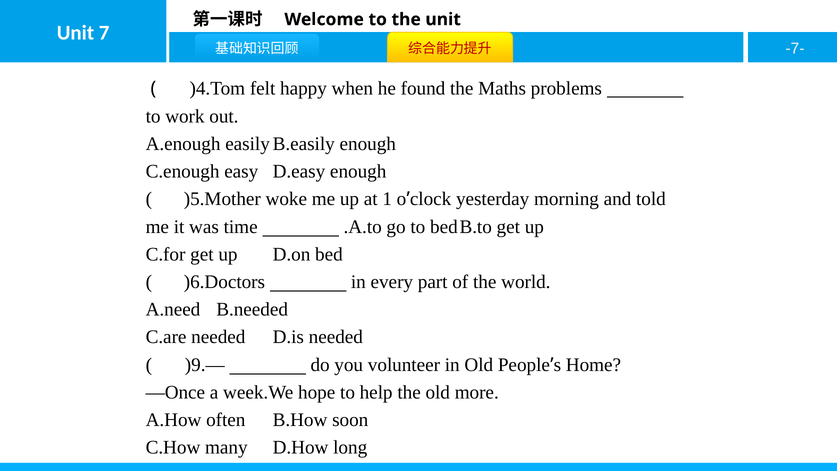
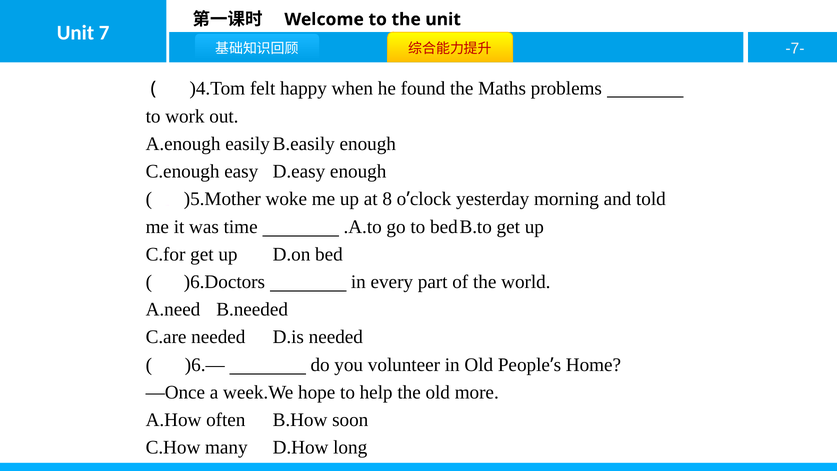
1: 1 -> 8 (387, 199)
)9.—: )9.— -> )6.— (205, 365)
